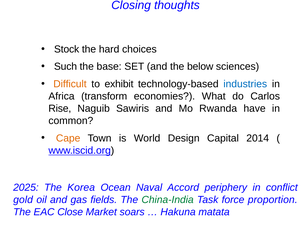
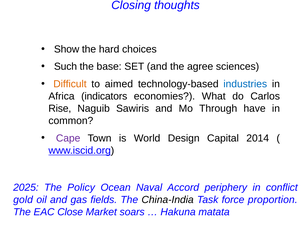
Stock: Stock -> Show (67, 49)
below: below -> agree (200, 66)
exhibit: exhibit -> aimed (119, 84)
transform: transform -> indicators (104, 96)
Rwanda: Rwanda -> Through (218, 108)
Cape colour: orange -> purple (68, 138)
Korea: Korea -> Policy (81, 187)
China-India colour: green -> black (168, 199)
